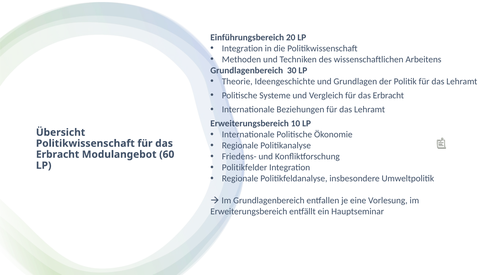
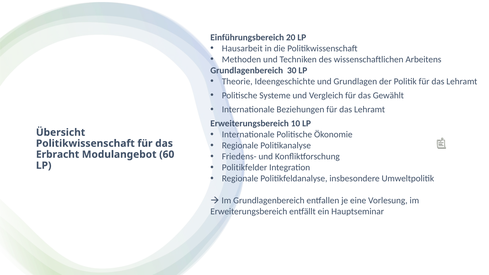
Integration: Integration -> Hausarbeit (242, 48)
Vergleich für das Erbracht: Erbracht -> Gewählt (388, 95)
